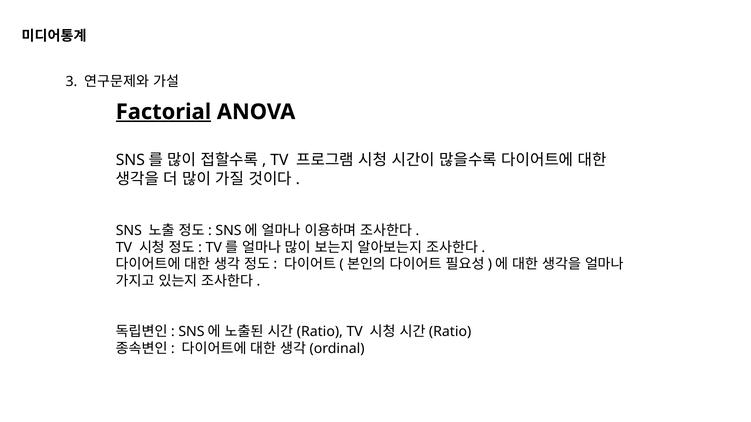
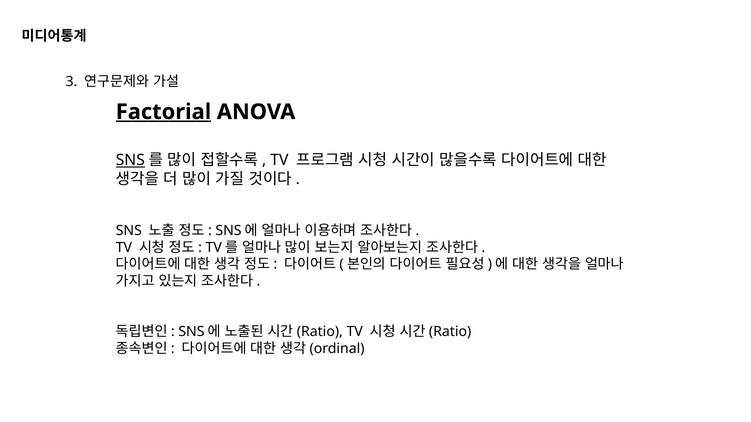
SNS underline: none -> present (130, 160)
